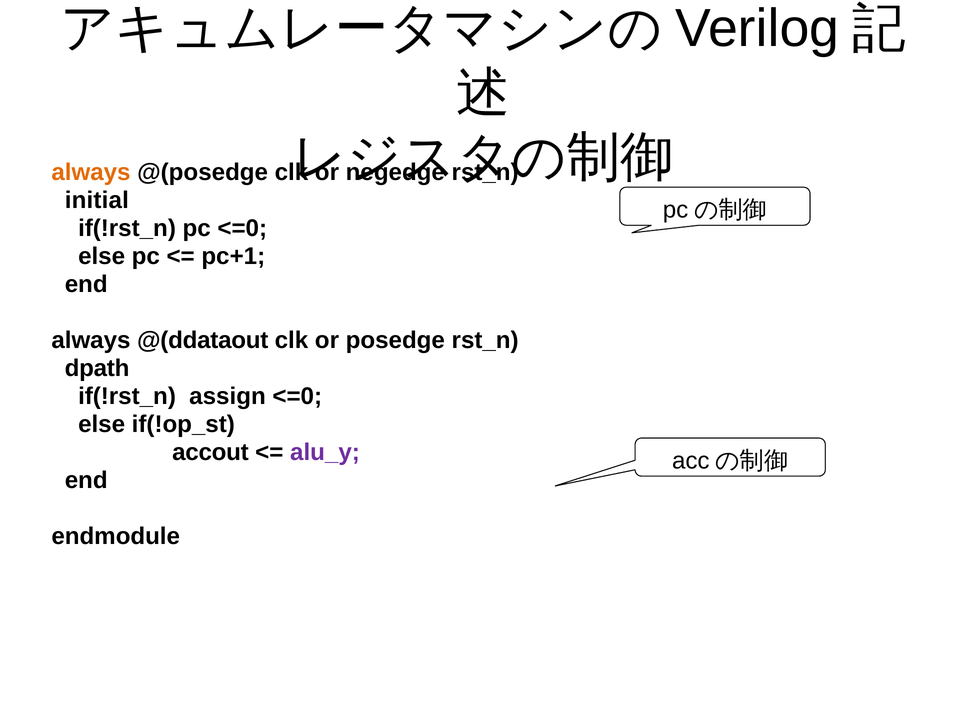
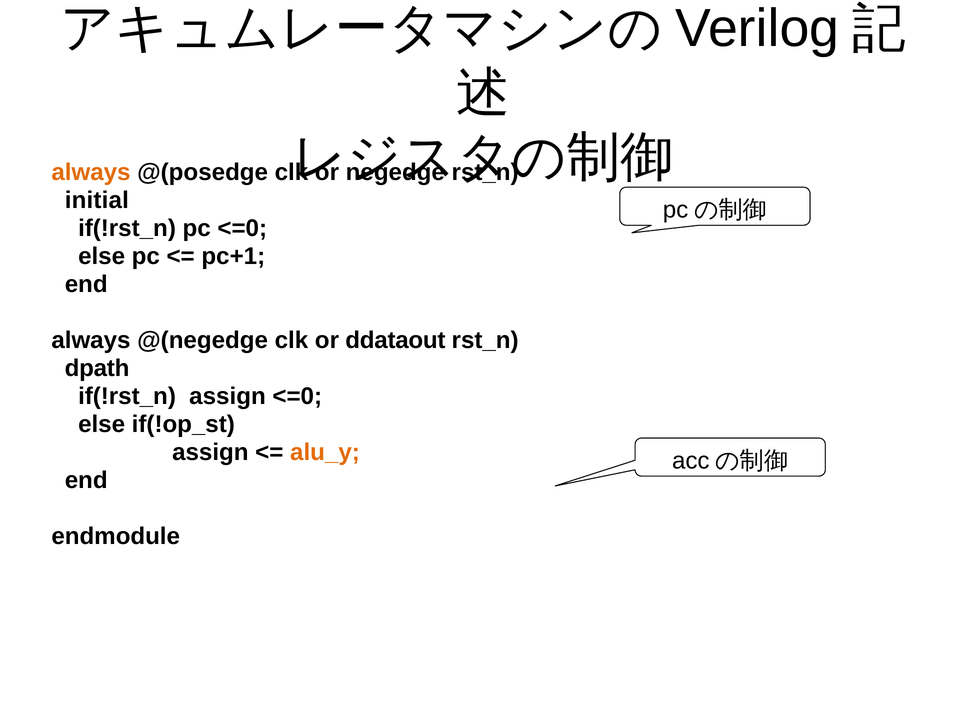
@(ddataout: @(ddataout -> @(negedge (203, 340)
posedge: posedge -> ddataout (395, 340)
accout: accout -> assign (210, 452)
alu_y colour: purple -> orange (325, 452)
